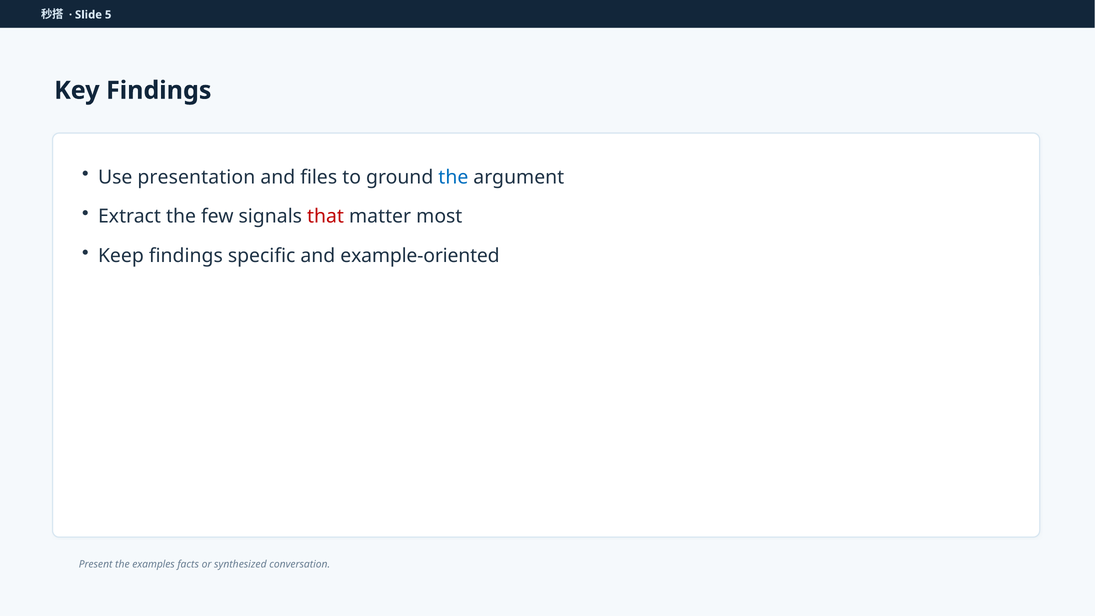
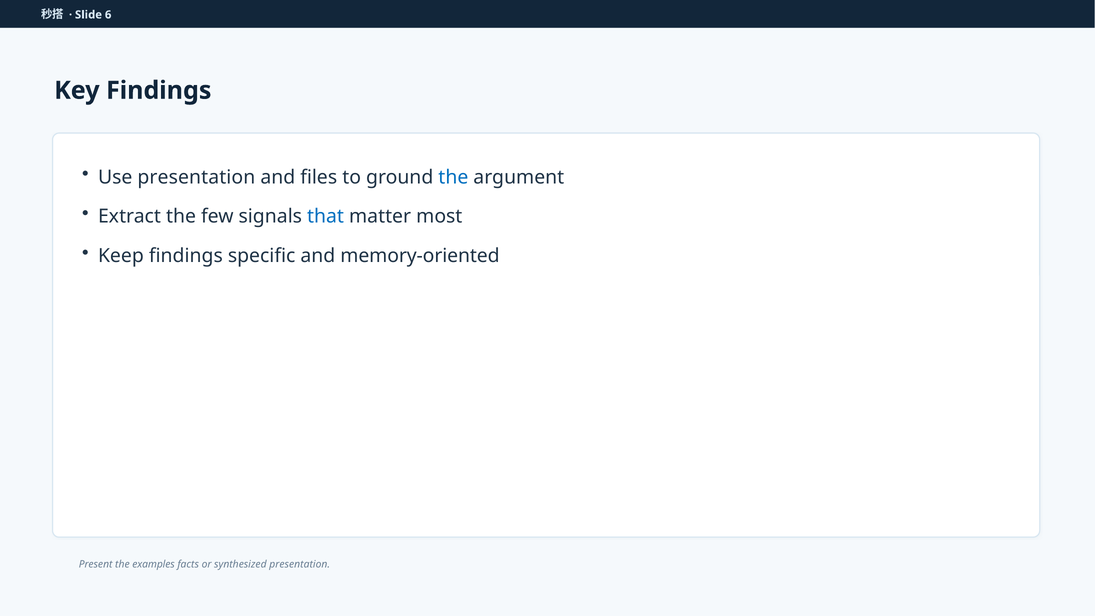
5: 5 -> 6 (108, 15)
that colour: red -> blue (326, 216)
example-oriented: example-oriented -> memory-oriented (420, 256)
synthesized conversation: conversation -> presentation (300, 564)
